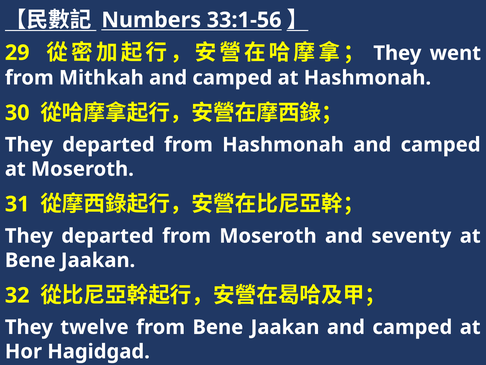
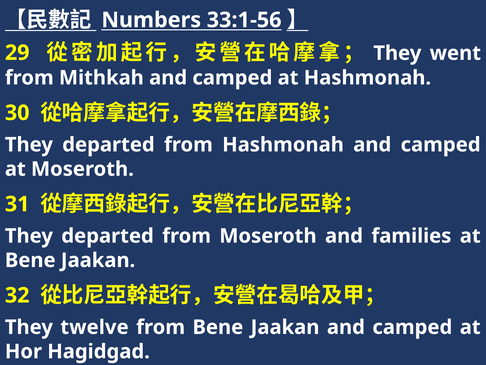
seventy: seventy -> families (411, 236)
